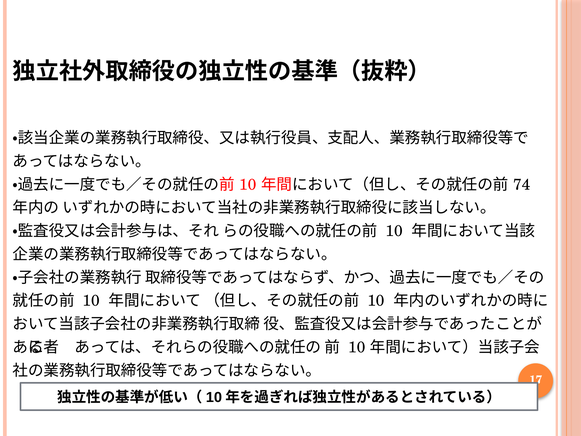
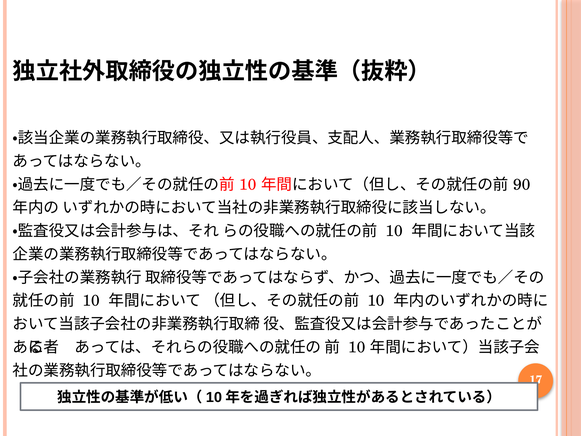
74: 74 -> 90 (522, 184)
